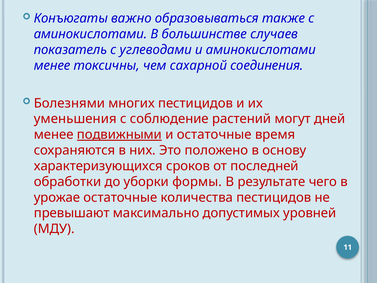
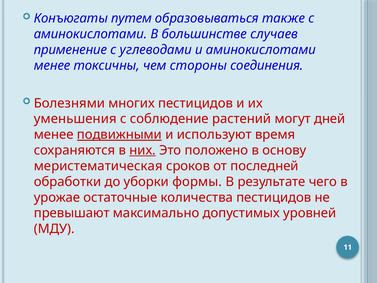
важно: важно -> путем (131, 18)
показатель: показатель -> применение (70, 50)
сахарной: сахарной -> стороны (198, 65)
и остаточные: остаточные -> используют (214, 135)
них underline: none -> present (143, 150)
характеризующихся: характеризующихся -> меристематическая (98, 166)
